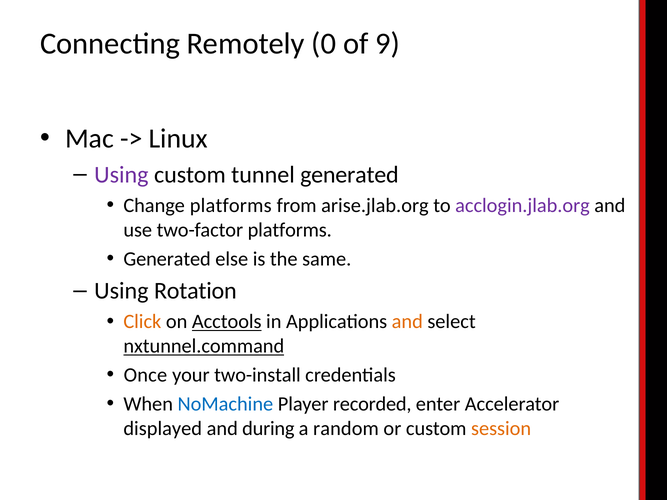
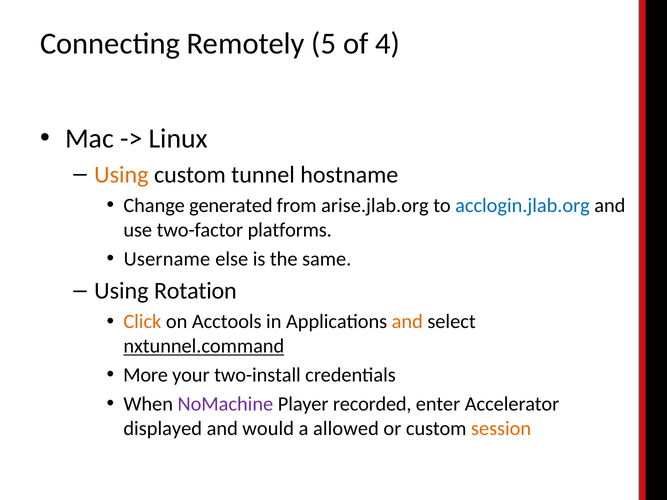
0: 0 -> 5 (324, 44)
9: 9 -> 4 (388, 44)
Using colour: purple -> orange (121, 175)
tunnel generated: generated -> hostname (349, 175)
Change platforms: platforms -> generated (231, 206)
acclogin.jlab.org colour: purple -> blue (522, 206)
Generated: Generated -> Username (167, 259)
Acctools underline: present -> none (227, 322)
Once: Once -> More (146, 375)
NoMachine colour: blue -> purple (225, 404)
during: during -> would (268, 429)
random: random -> allowed (346, 429)
